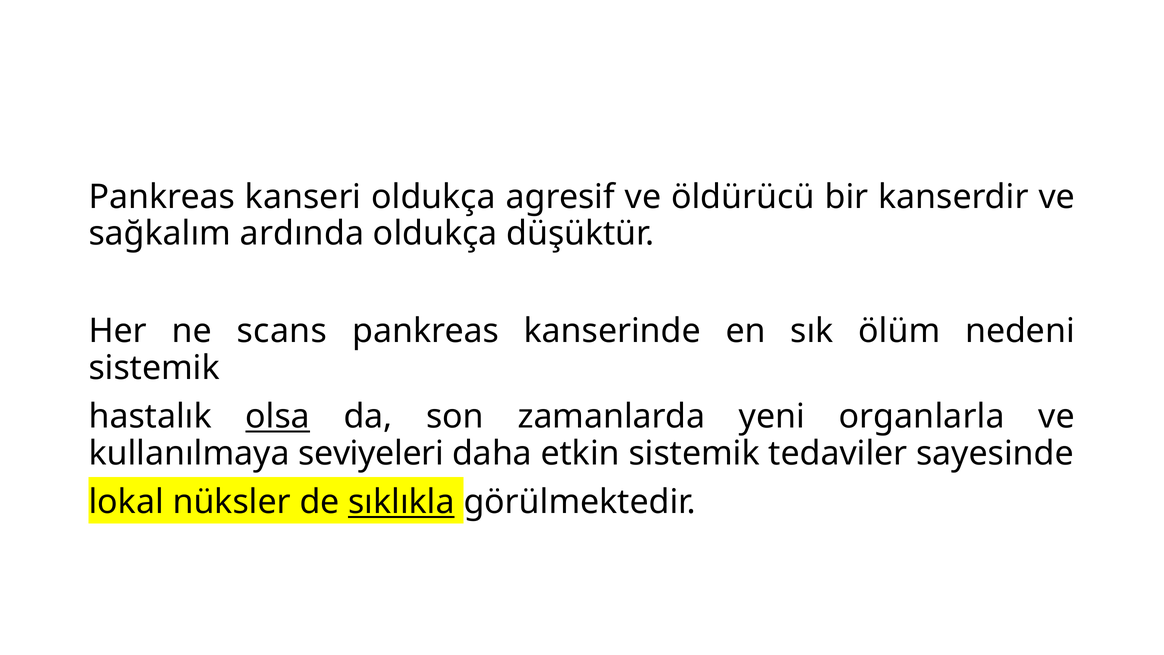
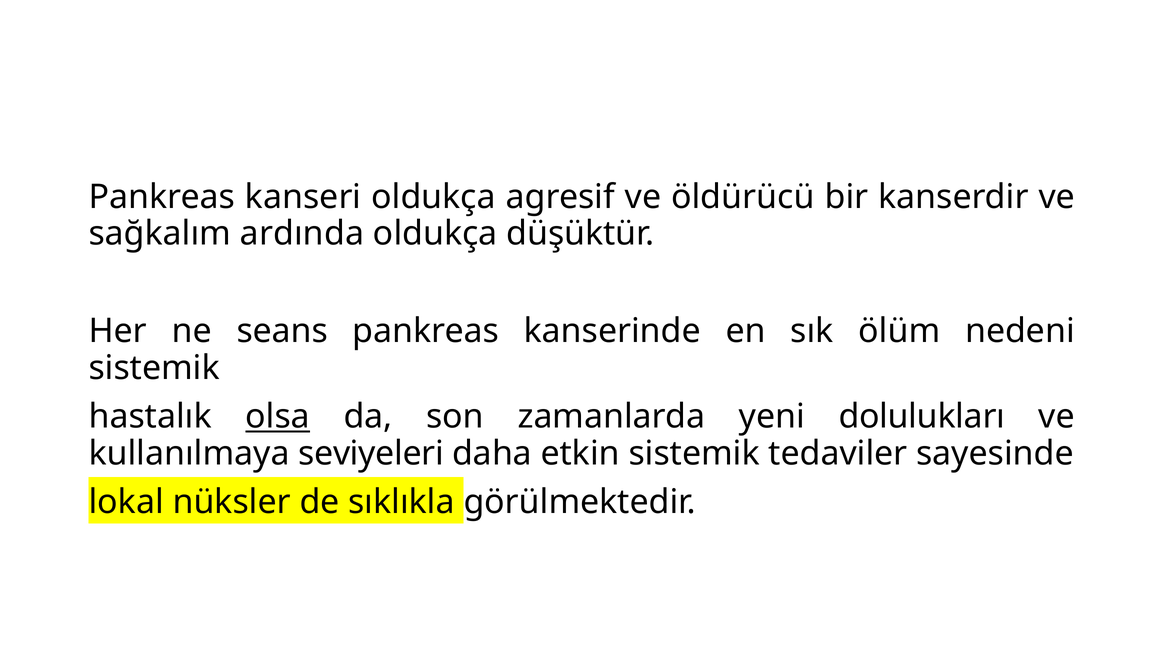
scans: scans -> seans (282, 331)
organlarla: organlarla -> dolulukları (922, 417)
sıklıkla underline: present -> none (401, 502)
